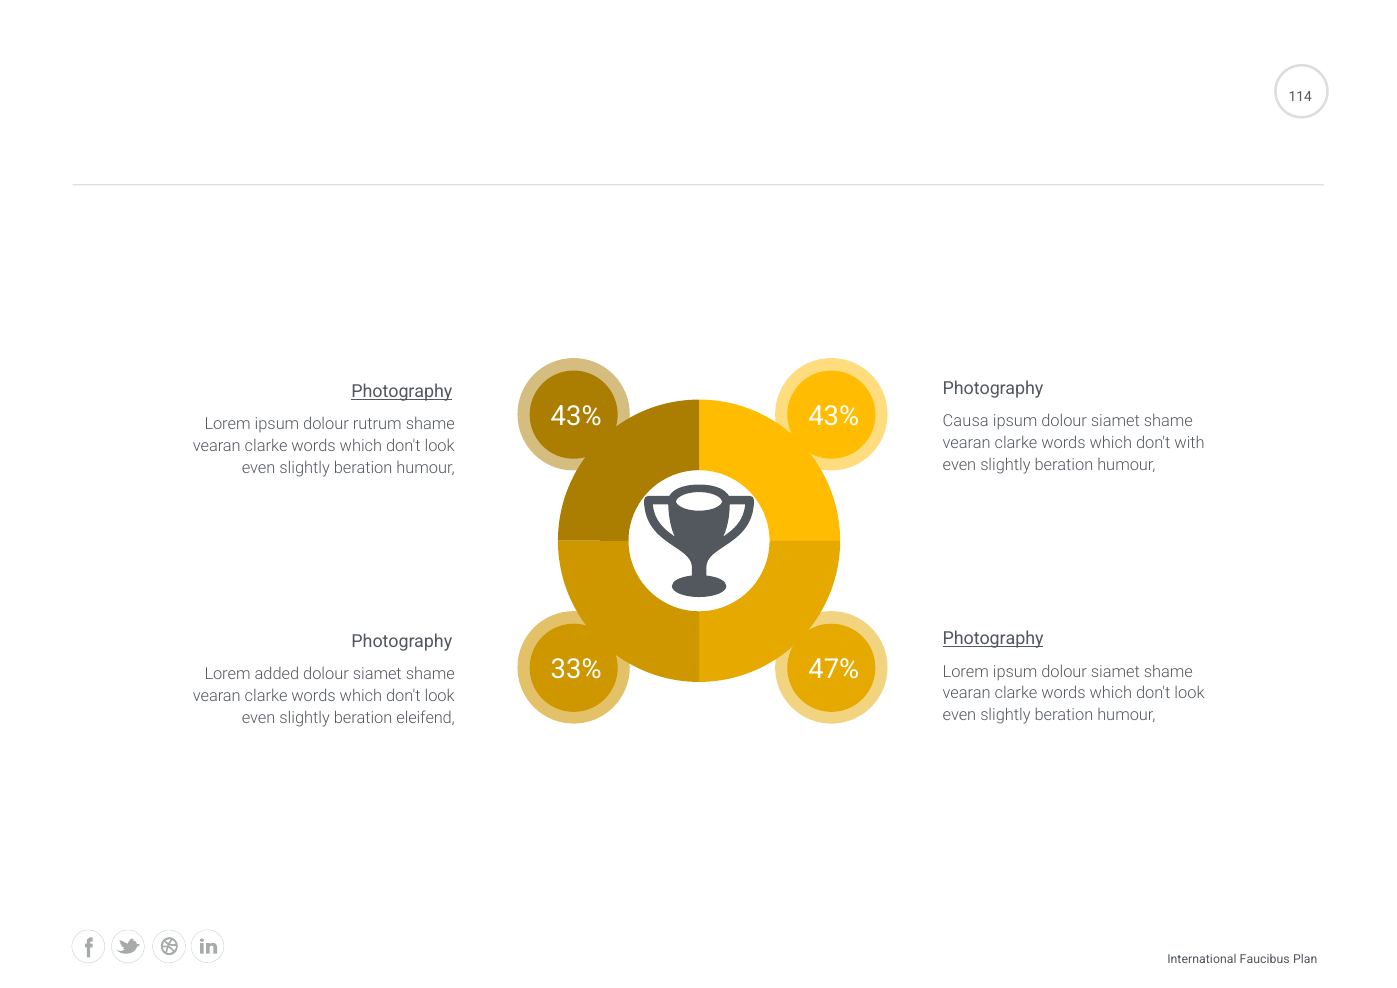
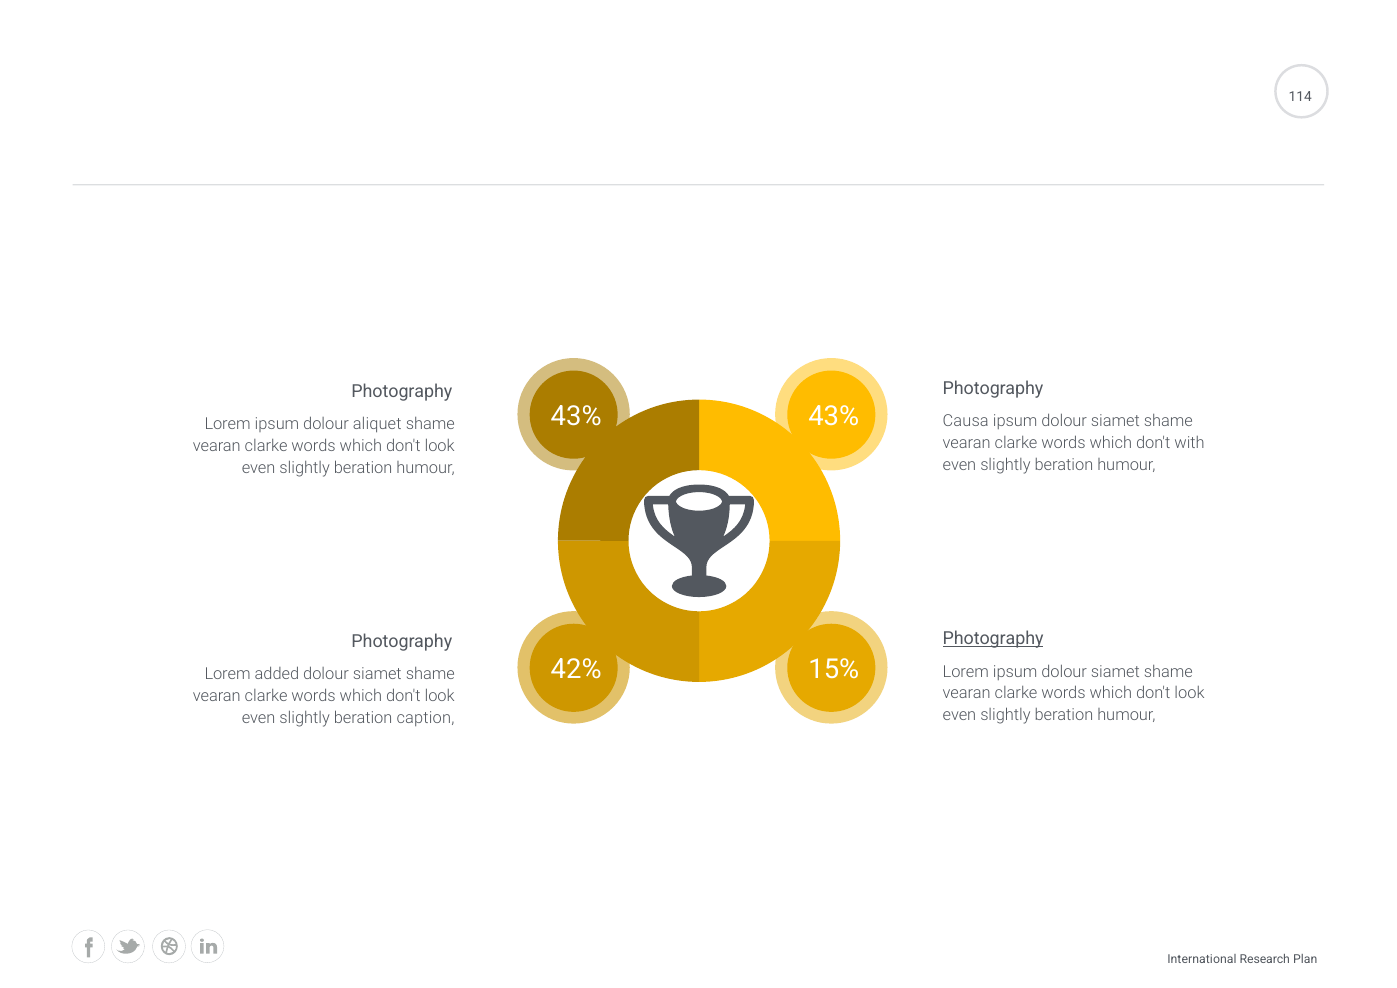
Photography underline: present -> none (402, 391)
rutrum: rutrum -> aliquet (377, 424)
33%: 33% -> 42% (576, 669)
47%: 47% -> 15% (834, 669)
eleifend: eleifend -> caption (425, 717)
Faucibus: Faucibus -> Research (1265, 959)
